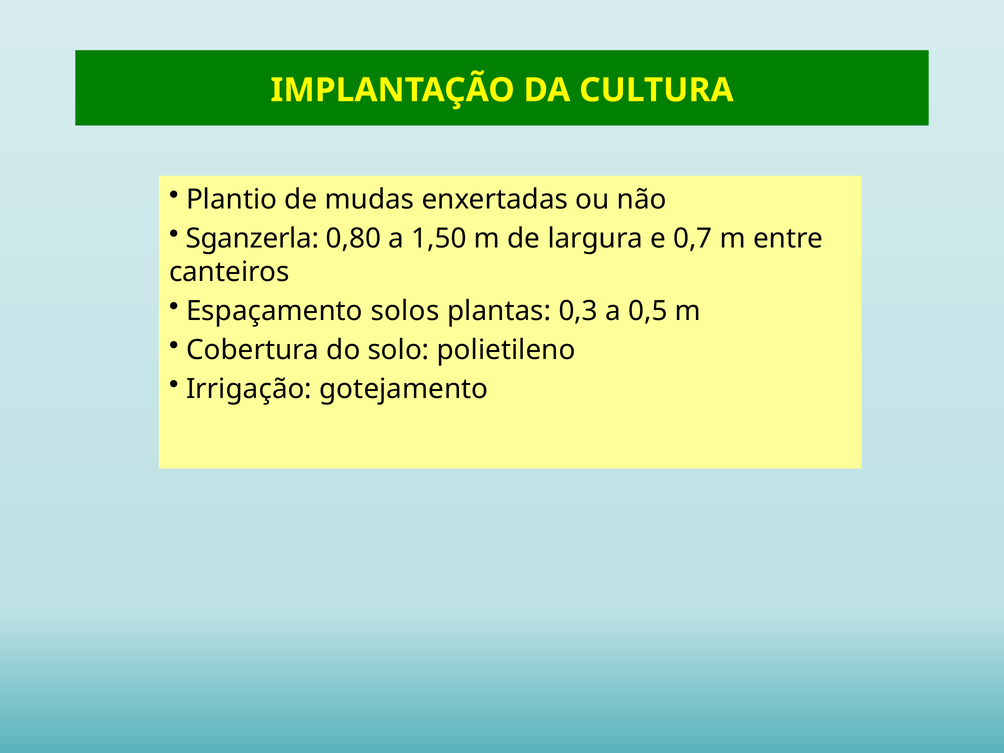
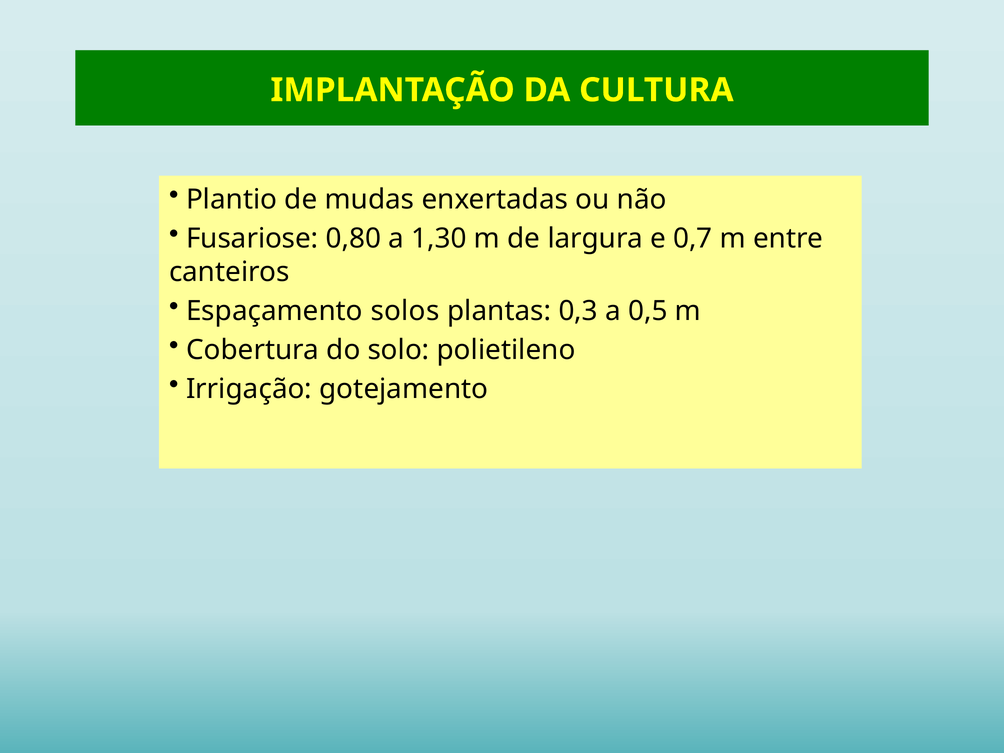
Sganzerla: Sganzerla -> Fusariose (252, 238)
1,50: 1,50 -> 1,30 (439, 238)
